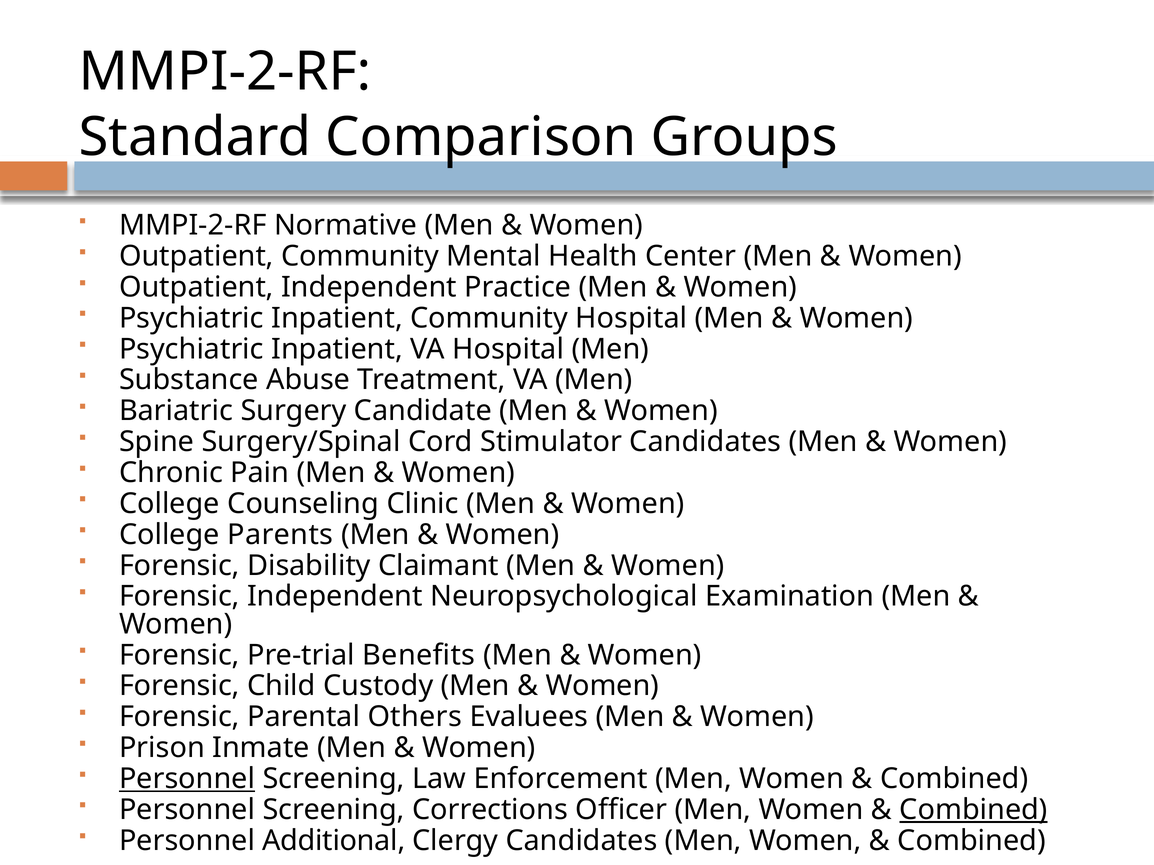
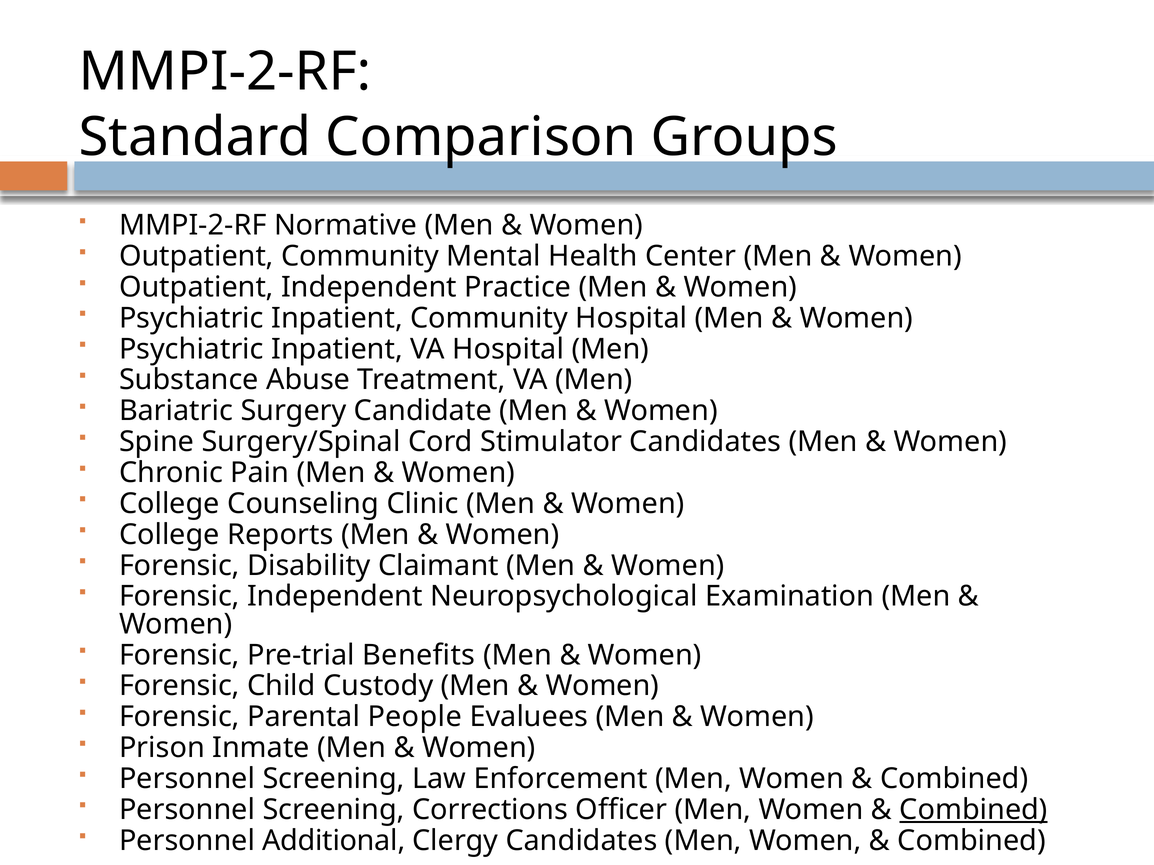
Parents: Parents -> Reports (280, 535)
Others: Others -> People (415, 717)
Personnel underline: present -> none (187, 779)
